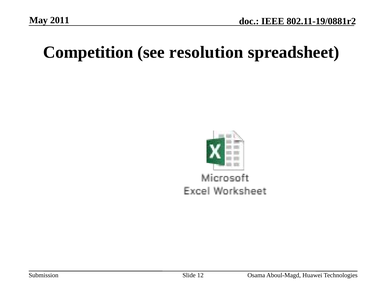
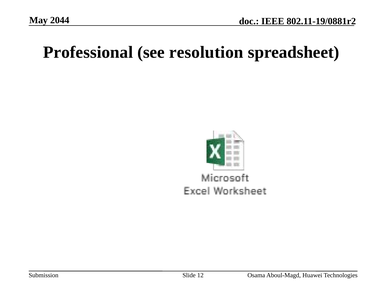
2011: 2011 -> 2044 (60, 20)
Competition: Competition -> Professional (88, 52)
